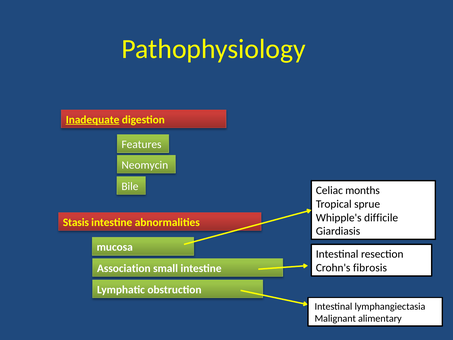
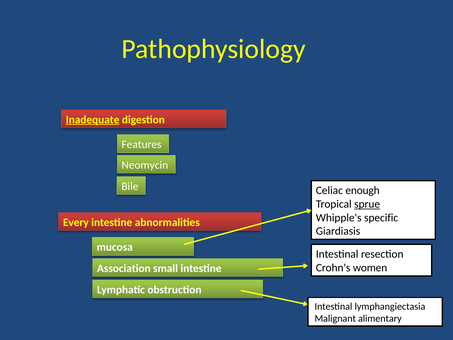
months: months -> enough (363, 190)
sprue underline: none -> present (367, 204)
difficile: difficile -> specific (381, 217)
Stasis: Stasis -> Every (76, 222)
fibrosis: fibrosis -> women (370, 268)
